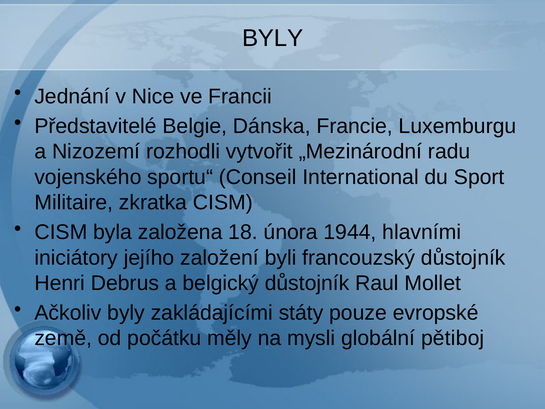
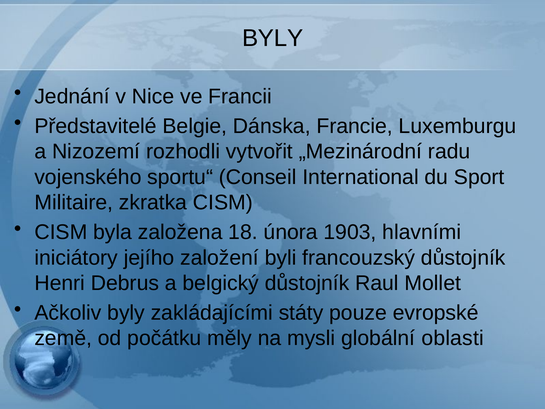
1944: 1944 -> 1903 (350, 232)
pětiboj: pětiboj -> oblasti (453, 338)
